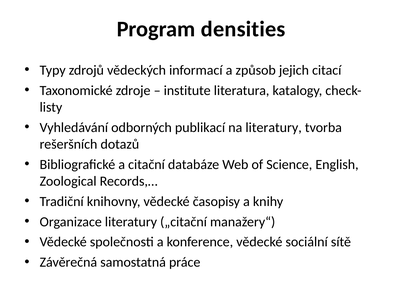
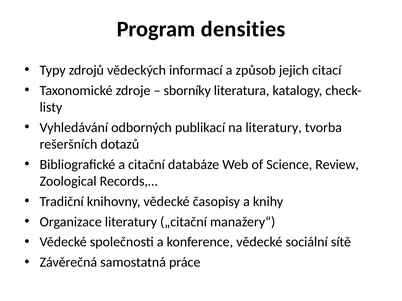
institute: institute -> sborníky (187, 91)
English: English -> Review (337, 165)
